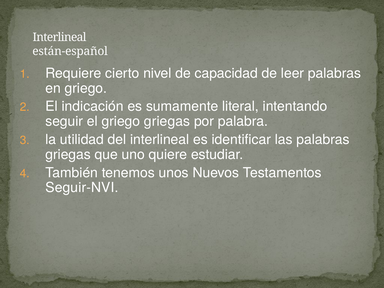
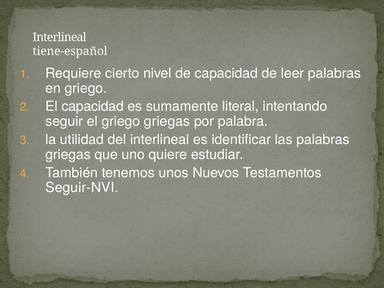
están-español: están-español -> tiene-español (70, 51)
El indicación: indicación -> capacidad (93, 106)
